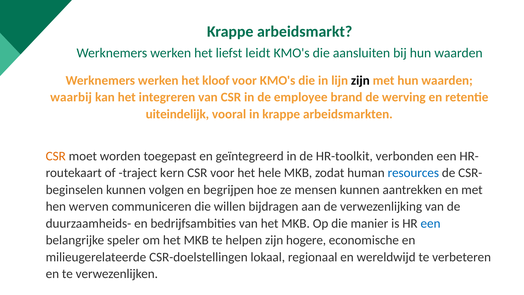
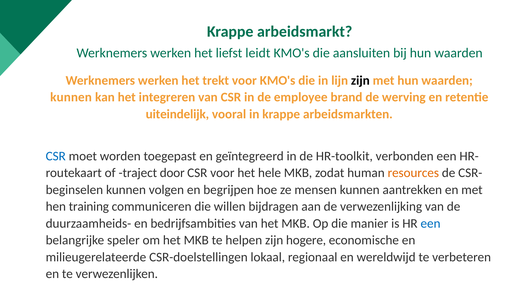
kloof: kloof -> trekt (216, 80)
waarbij: waarbij -> kunnen (71, 97)
CSR colour: orange -> blue (56, 156)
kern: kern -> door (172, 173)
resources colour: blue -> orange (413, 173)
werven: werven -> training (89, 206)
